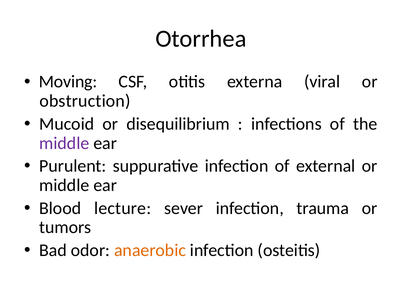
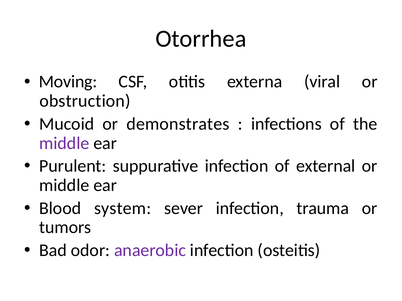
disequilibrium: disequilibrium -> demonstrates (178, 124)
lecture: lecture -> system (123, 208)
anaerobic colour: orange -> purple (150, 251)
